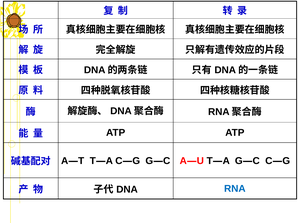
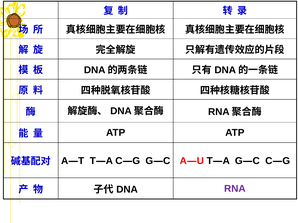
RNA colour: blue -> purple (235, 189)
